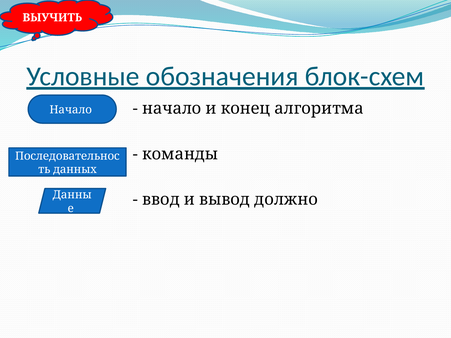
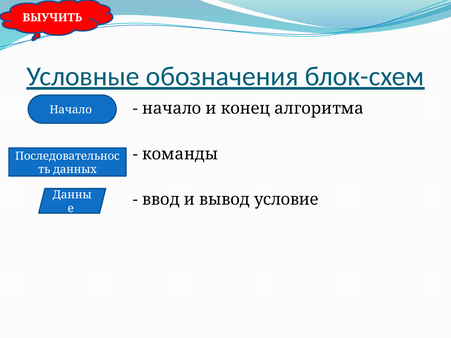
должно: должно -> условие (286, 200)
